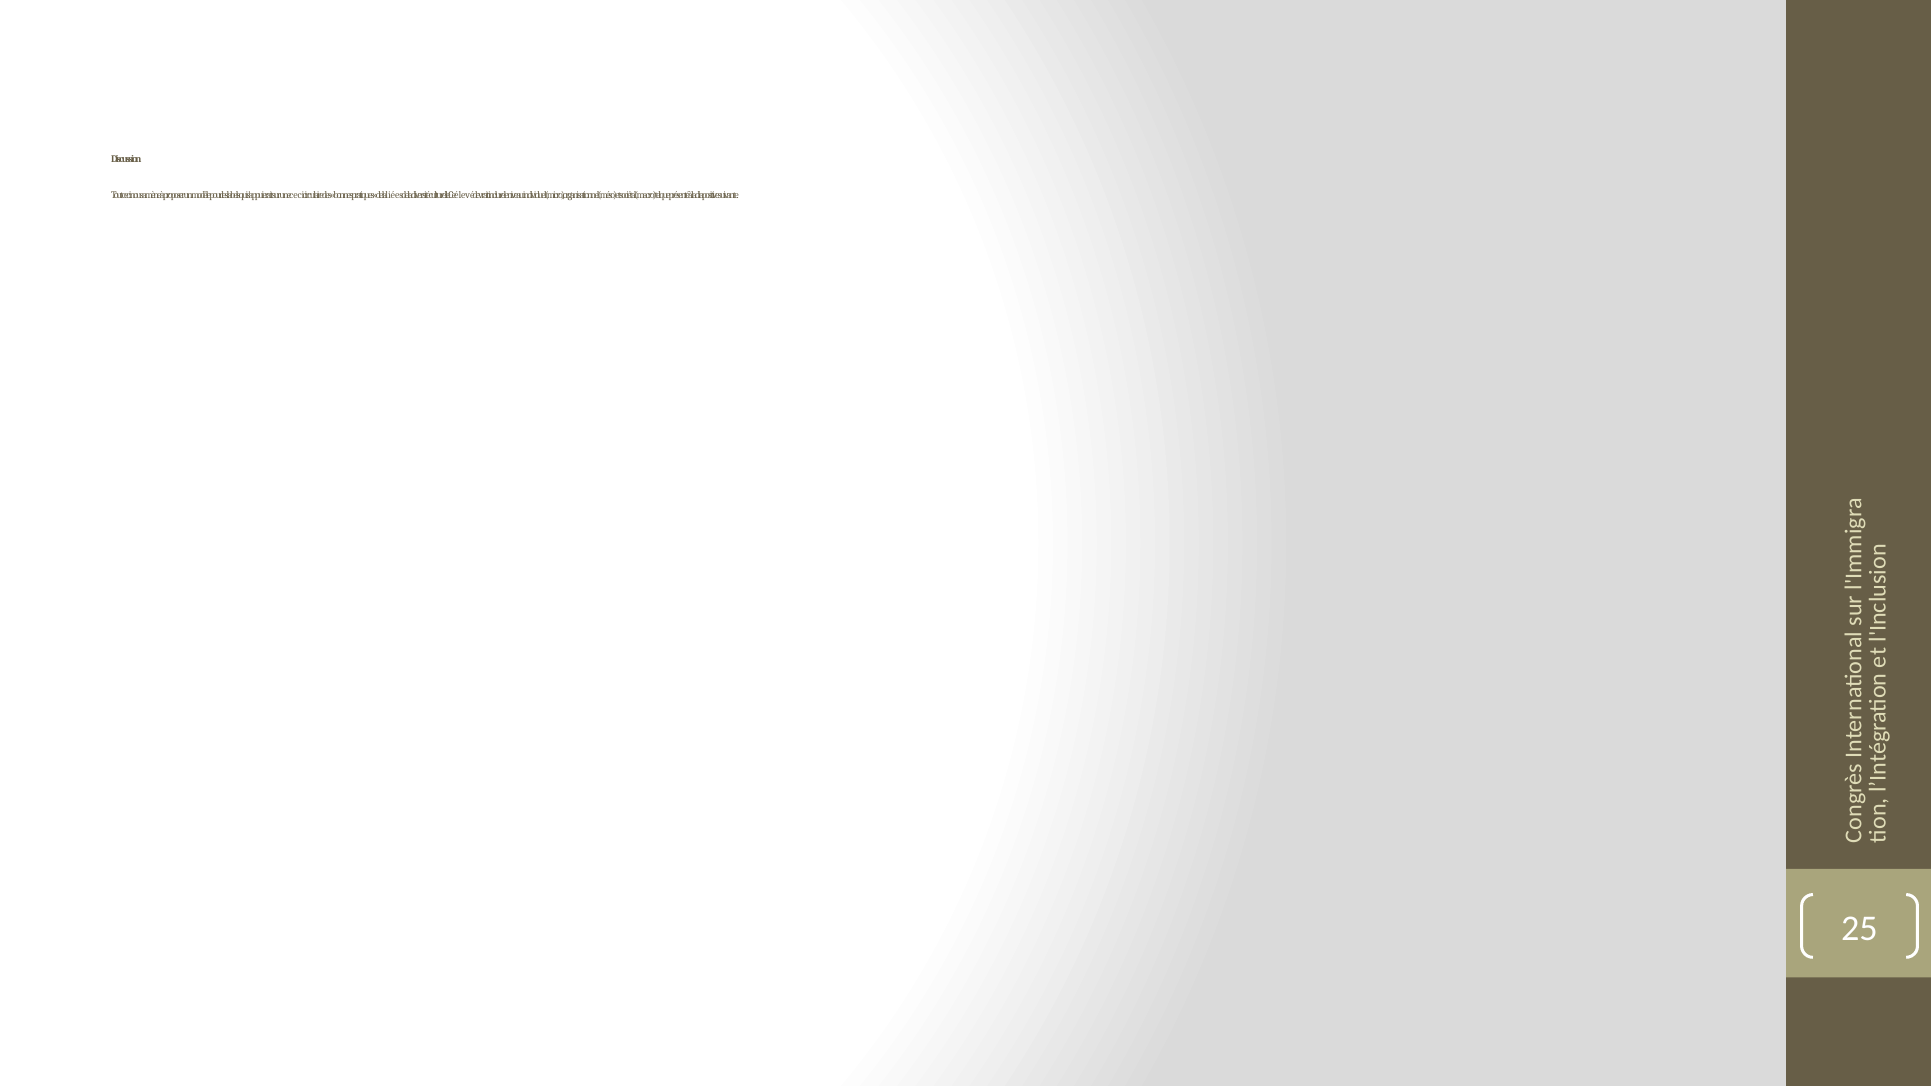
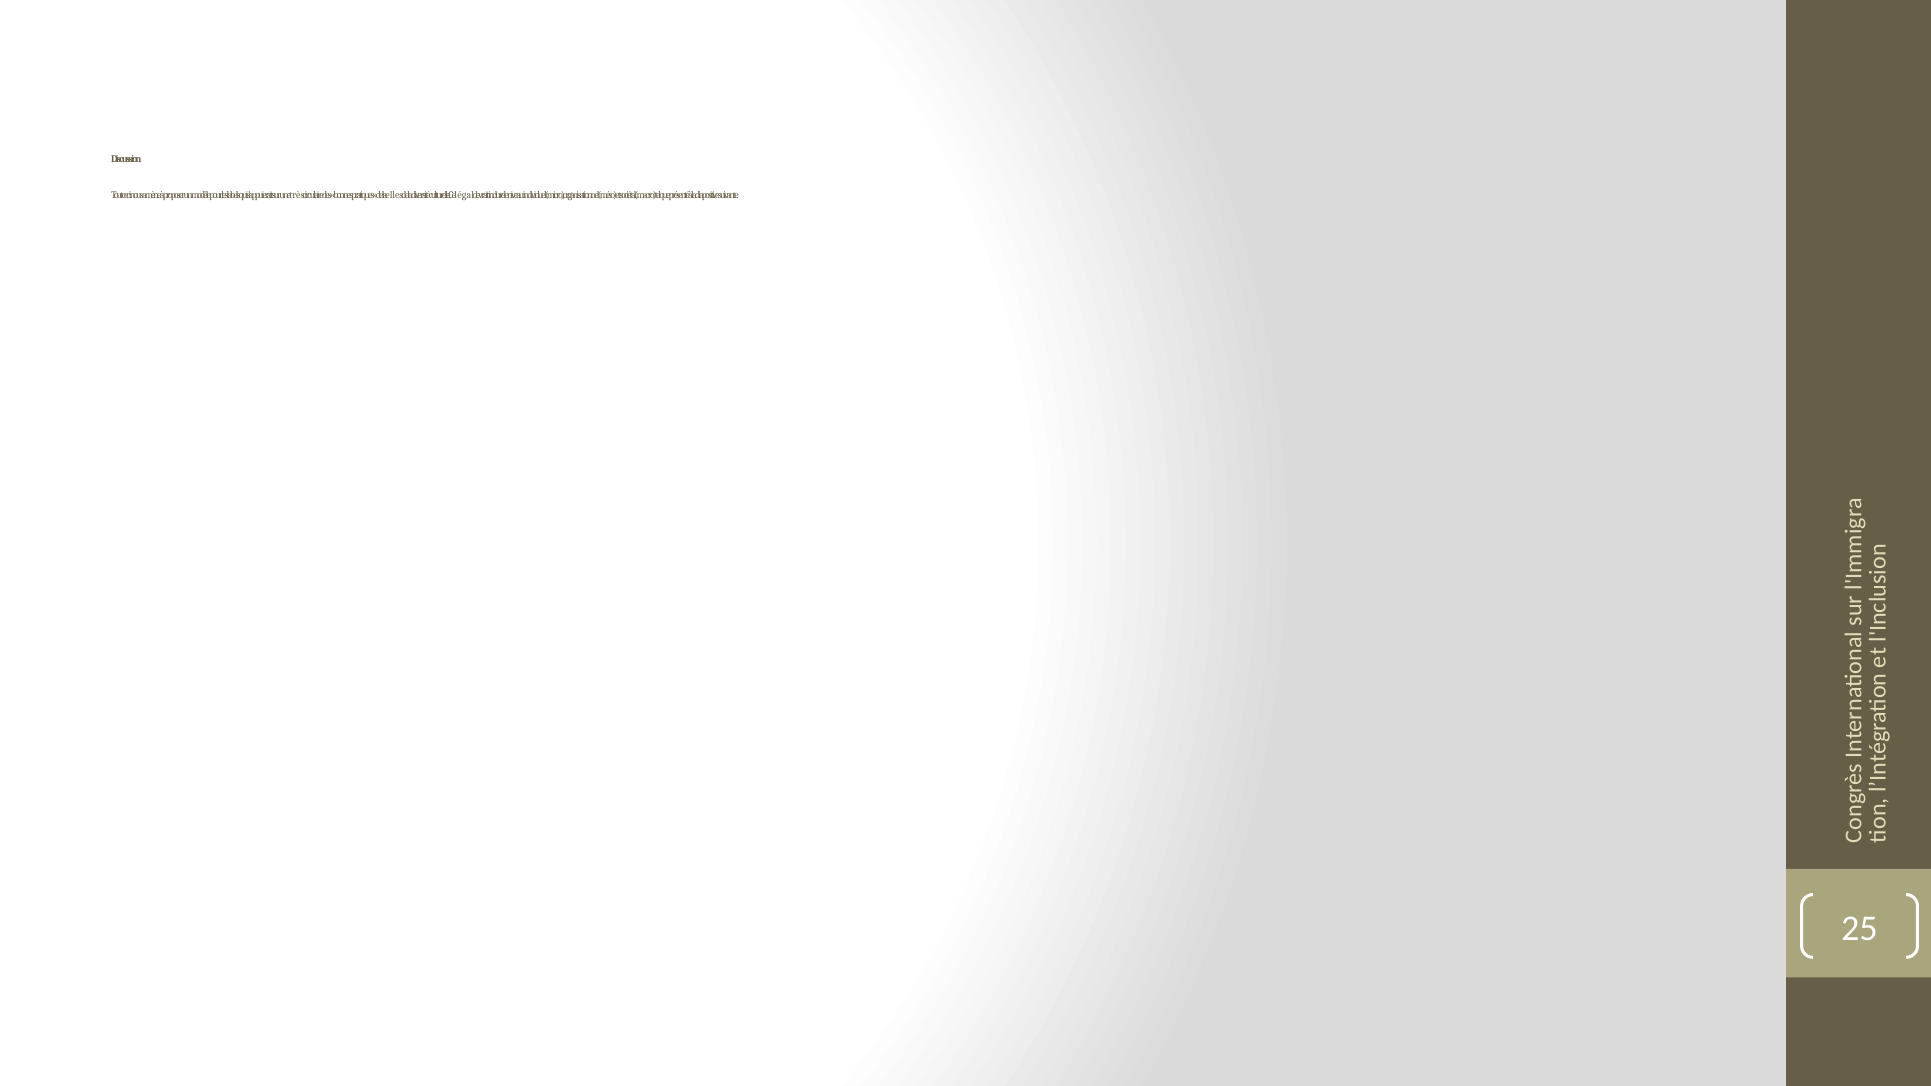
ceci: ceci -> très (297, 195)
liées: liées -> elles (394, 195)
élevé: élevé -> légal (464, 195)
